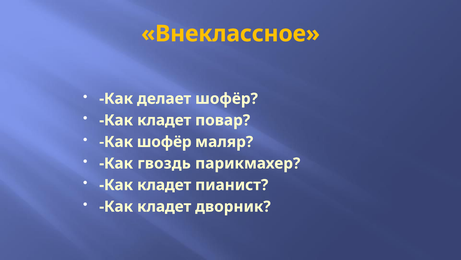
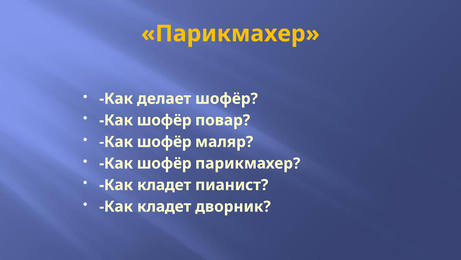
Внеклассное: Внеклассное -> Парикмахер (230, 34)
кладет: кладет -> шофёр (164, 120)
гвоздь: гвоздь -> шофёр (164, 163)
